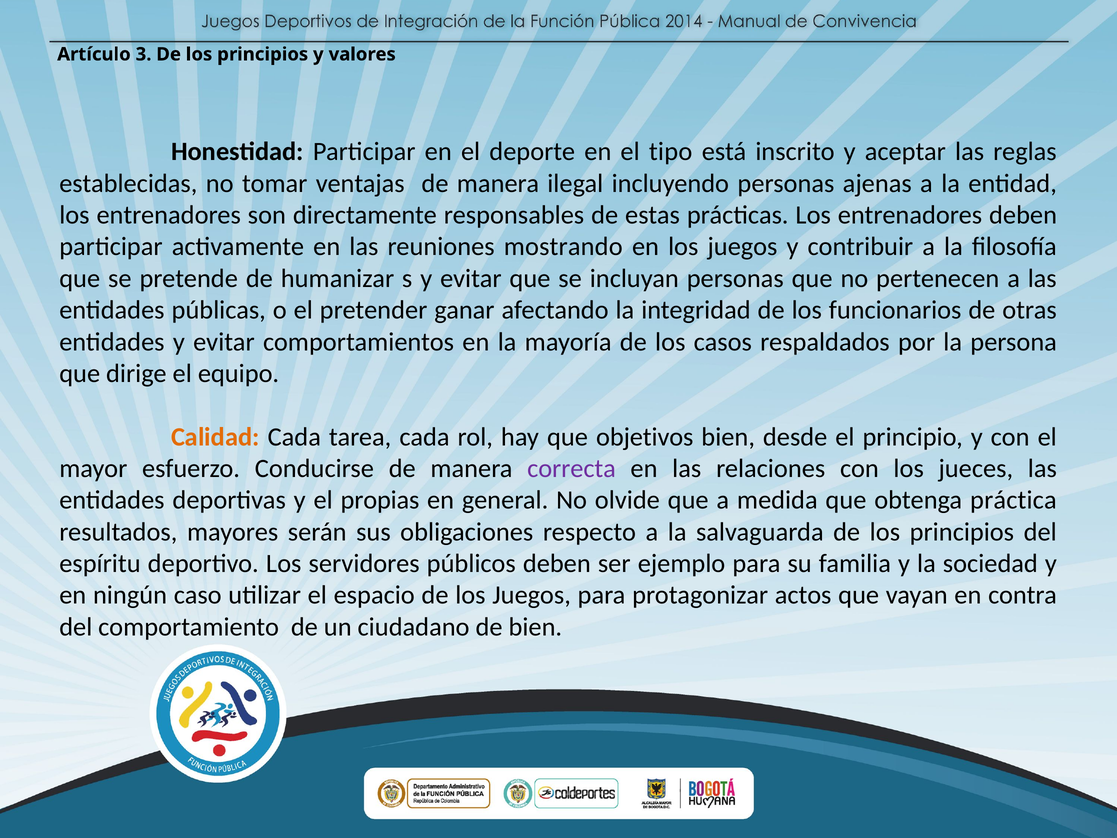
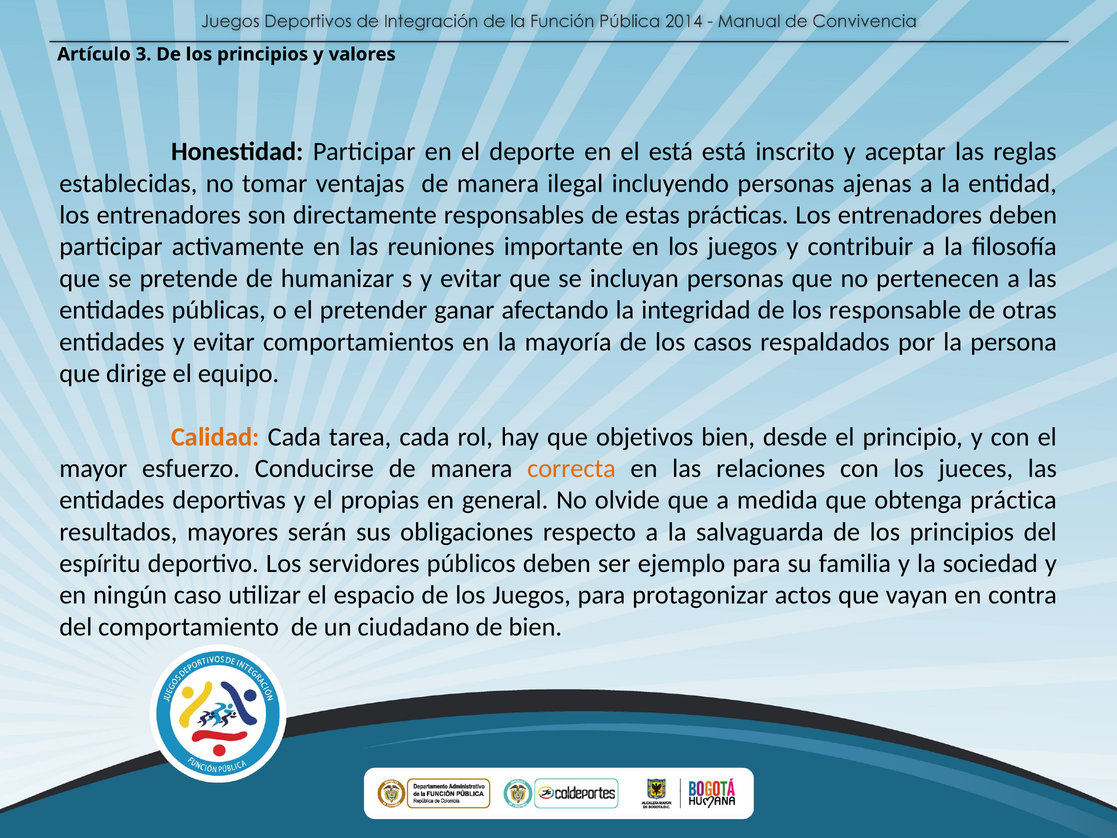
el tipo: tipo -> está (671, 152)
mostrando: mostrando -> importante (563, 247)
funcionarios: funcionarios -> responsable (895, 310)
correcta colour: purple -> orange (572, 468)
